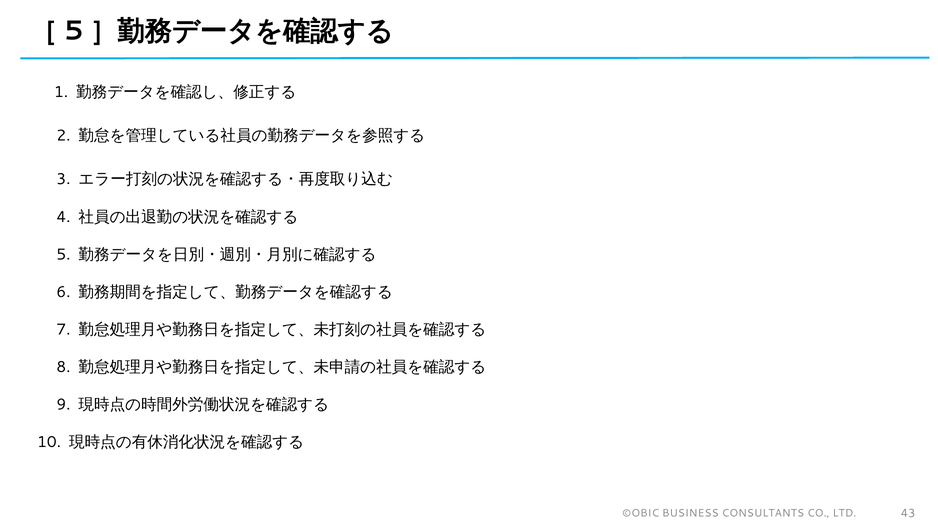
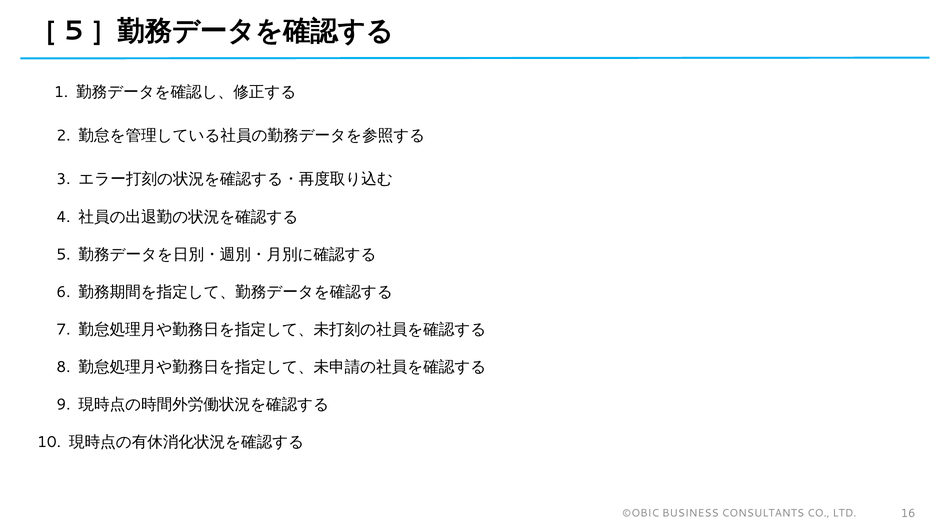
43: 43 -> 16 (908, 513)
